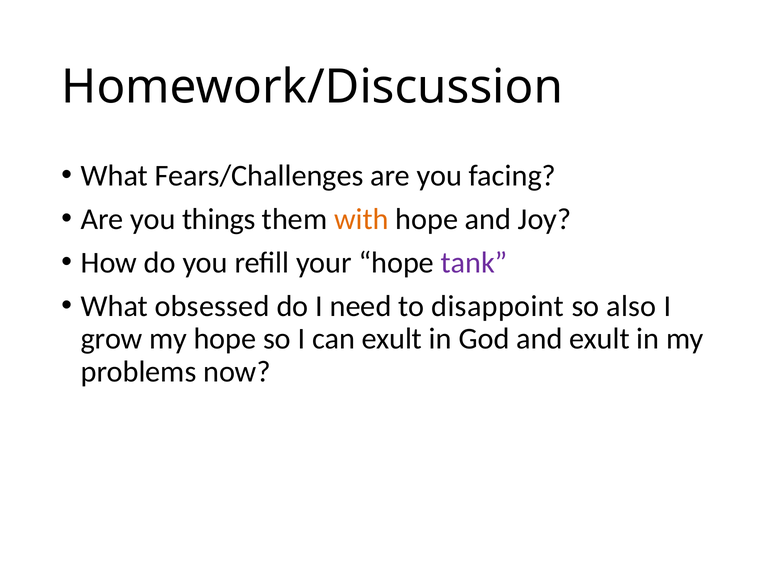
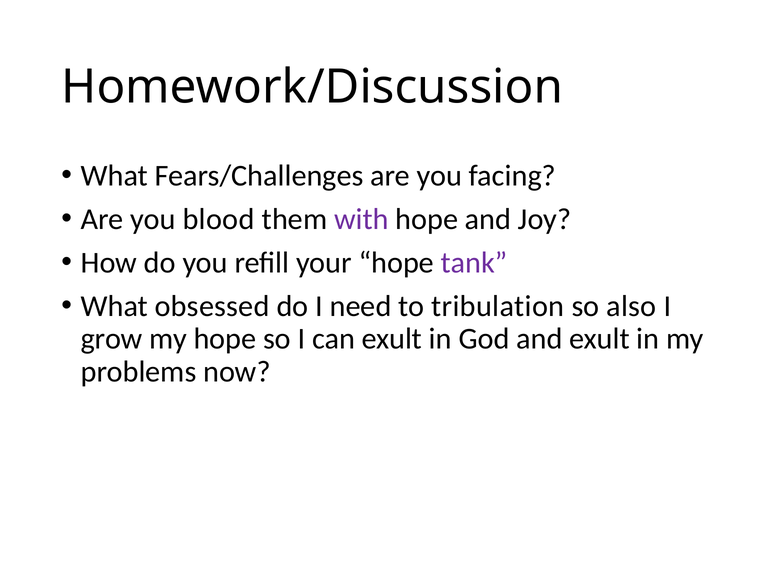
things: things -> blood (219, 219)
with colour: orange -> purple (361, 219)
disappoint: disappoint -> tribulation (498, 306)
